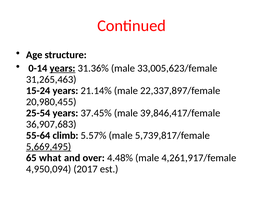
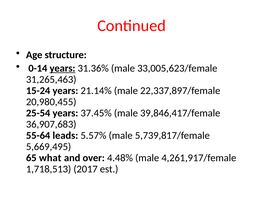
climb: climb -> leads (65, 136)
5,669,495 underline: present -> none (49, 147)
4,950,094: 4,950,094 -> 1,718,513 (49, 169)
